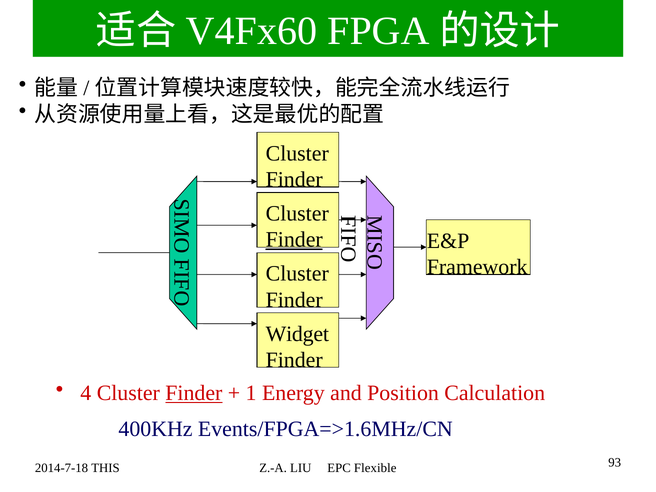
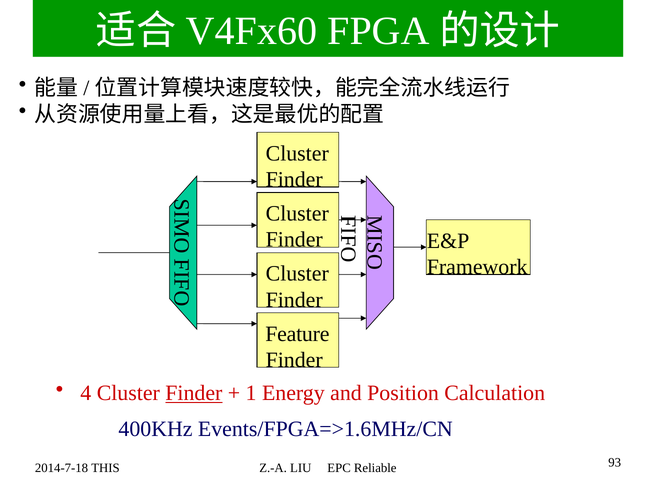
Finder underline: present -> none (294, 240)
Widget: Widget -> Feature (297, 334)
Flexible: Flexible -> Reliable (375, 468)
